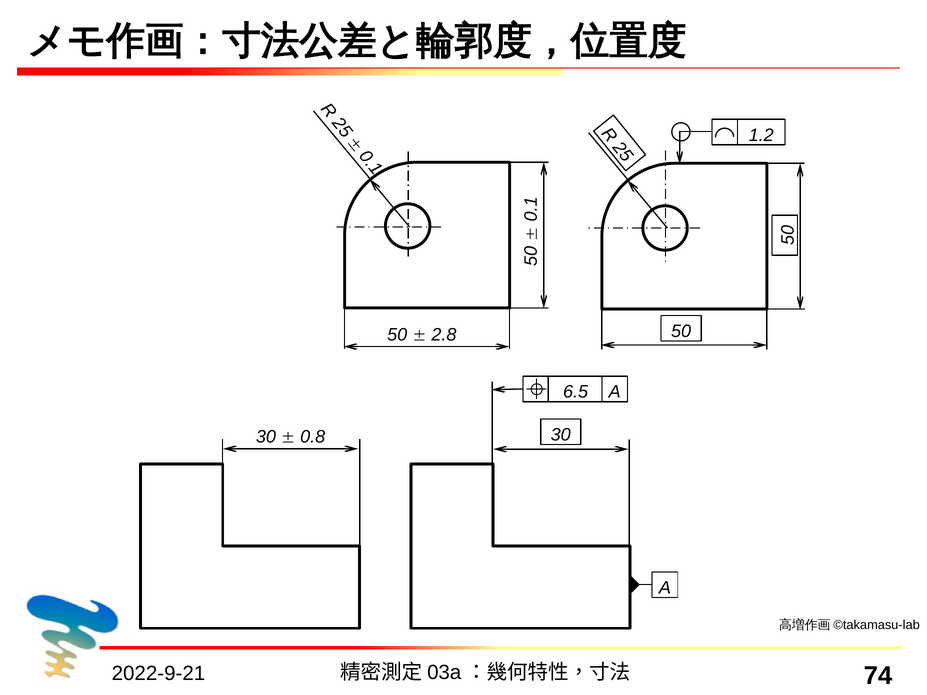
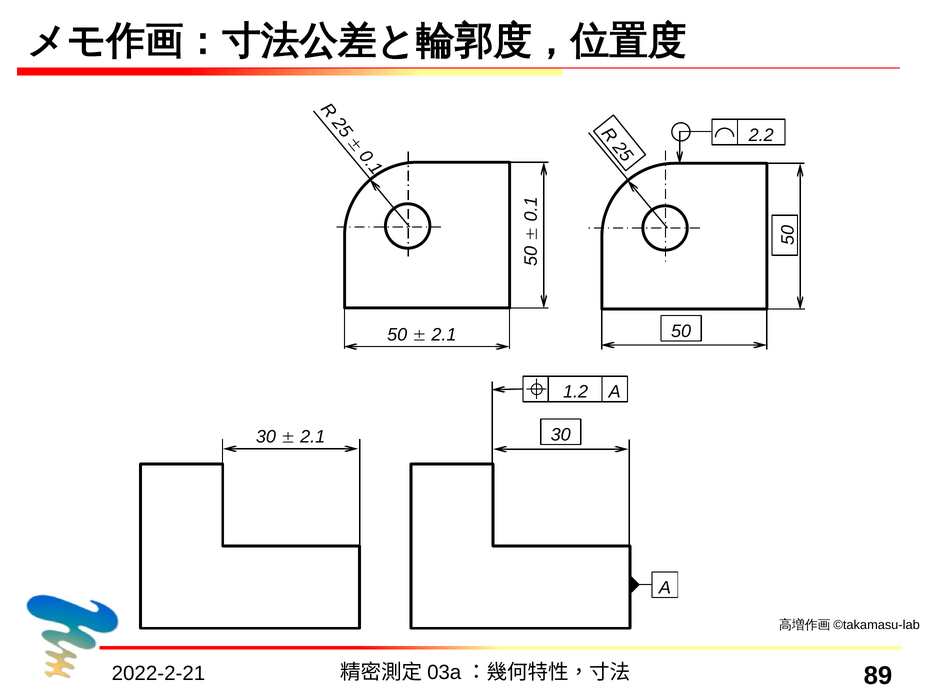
1.2: 1.2 -> 2.2 (761, 135)
2.8: 2.8 -> 2.1 (444, 335)
6.5: 6.5 -> 1.2 (576, 392)
0.8: 0.8 -> 2.1 (313, 437)
2022-9-21: 2022-9-21 -> 2022-2-21 (158, 674)
74: 74 -> 89 (878, 676)
